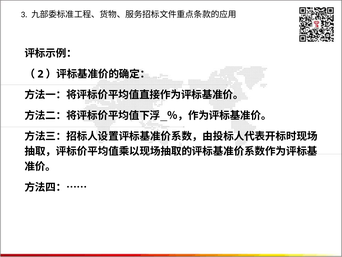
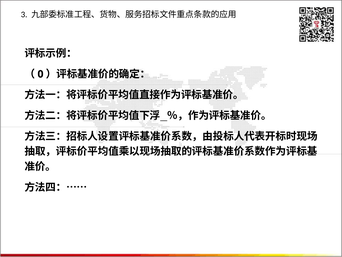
2: 2 -> 0 (40, 74)
